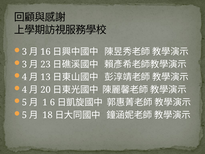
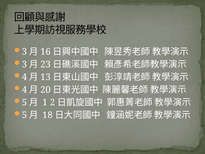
6: 6 -> 2 (52, 102)
